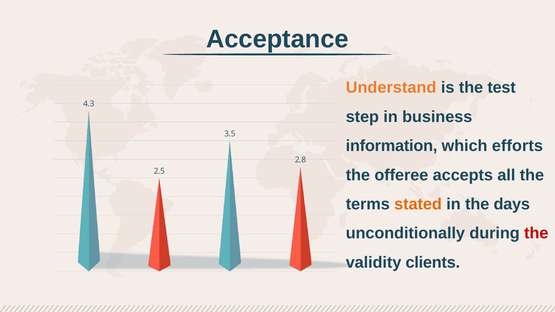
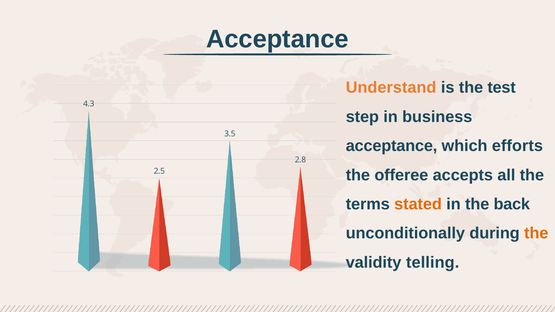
information: information -> acceptance (392, 146)
days: days -> back (512, 204)
the colour: red -> orange (536, 233)
clients: clients -> telling (433, 263)
